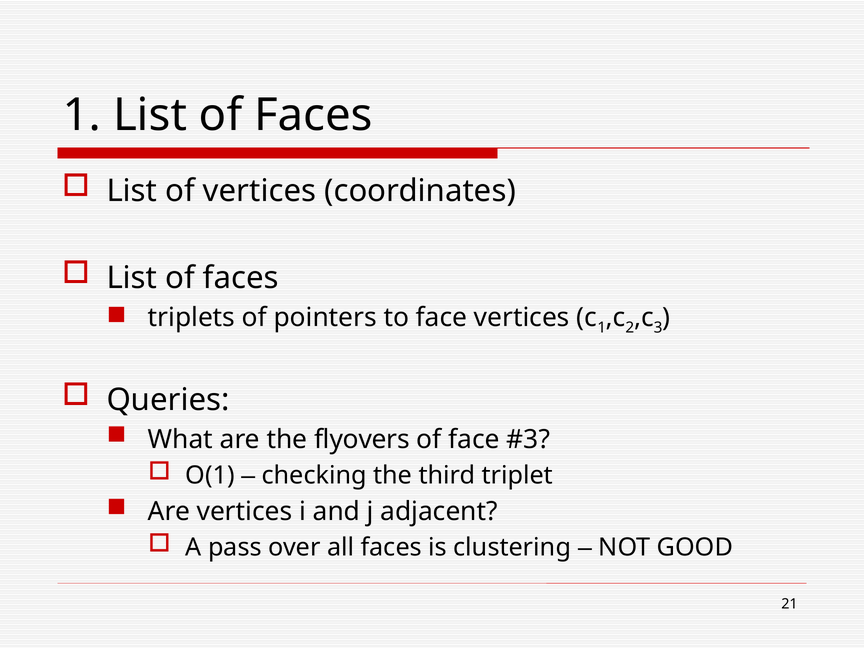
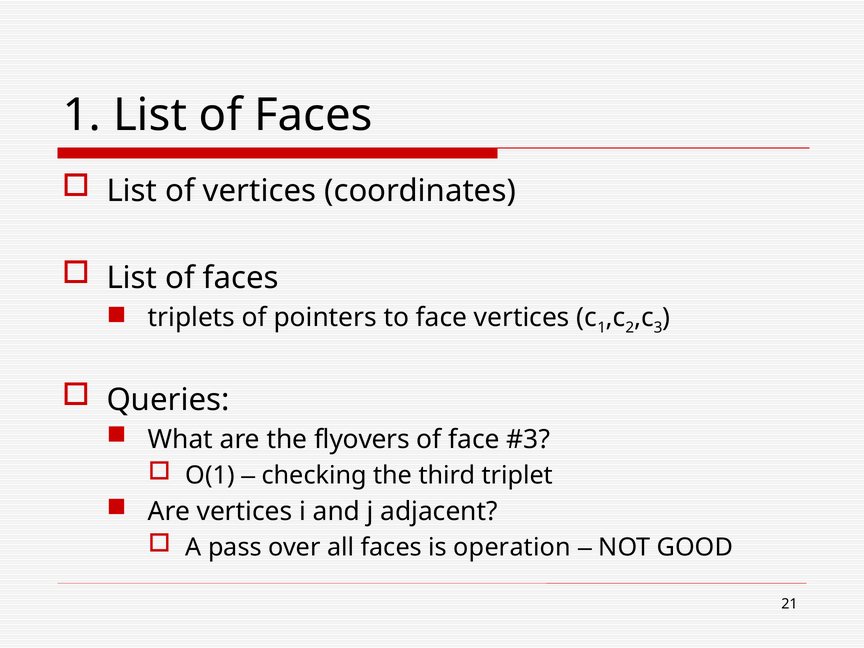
clustering: clustering -> operation (512, 548)
